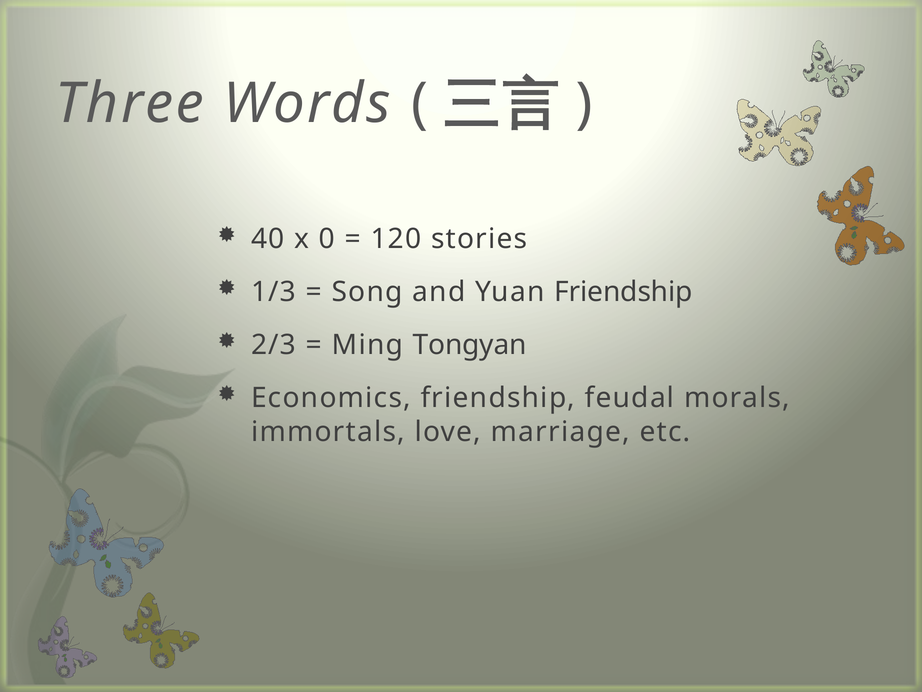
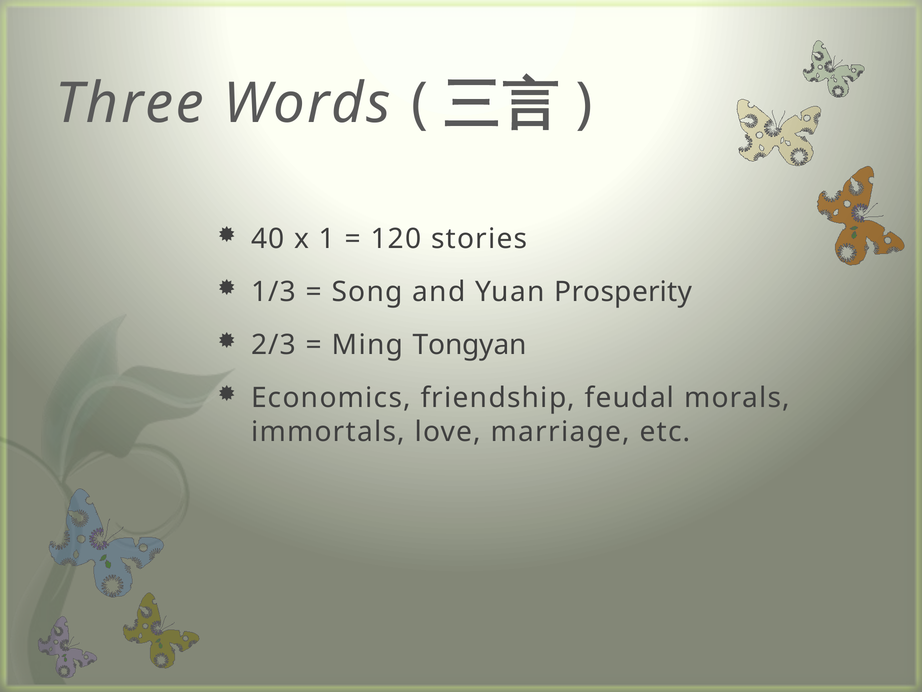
0: 0 -> 1 (327, 239)
Yuan Friendship: Friendship -> Prosperity (623, 292)
